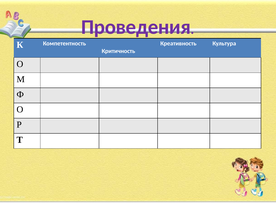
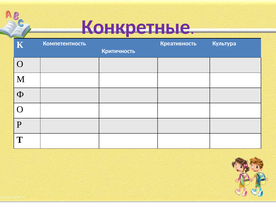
Проведения: Проведения -> Конкретные (136, 27)
